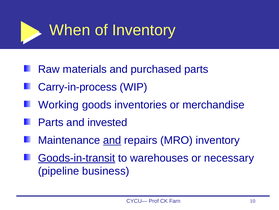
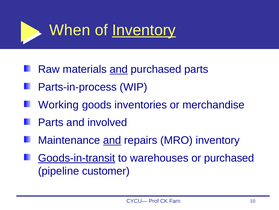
Inventory underline: none -> present (144, 30)
and underline: none -> present (119, 69)
Carry-in-process: Carry-in-process -> Parts-in-process (77, 87)
invested: invested -> involved (107, 122)
or necessary: necessary -> purchased (229, 158)
business: business -> customer (106, 171)
